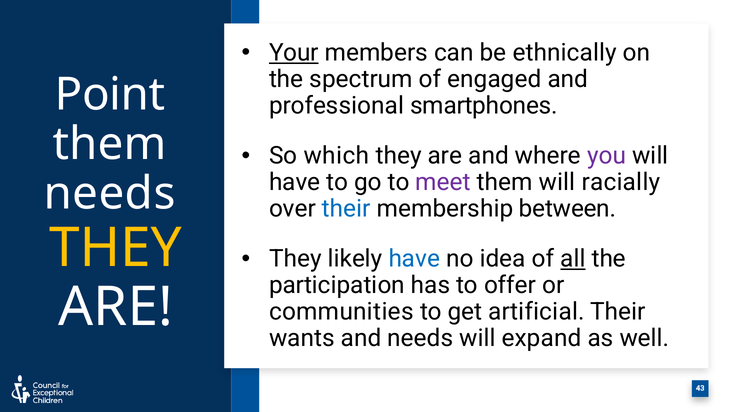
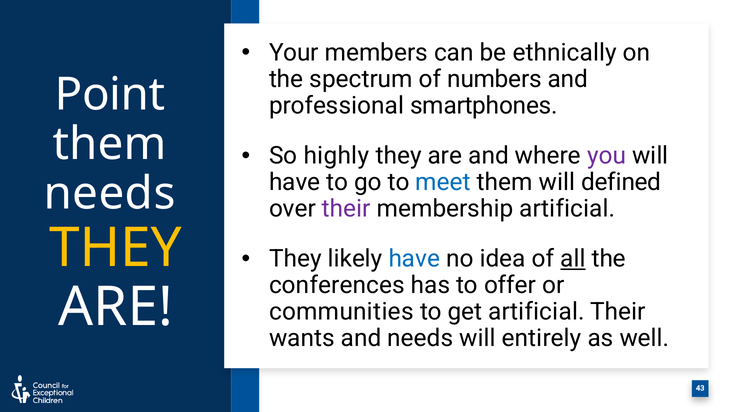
Your underline: present -> none (294, 53)
engaged: engaged -> numbers (495, 79)
which: which -> highly (336, 156)
meet colour: purple -> blue (443, 182)
racially: racially -> defined (621, 182)
their colour: blue -> purple (346, 209)
membership between: between -> artificial (567, 209)
participation: participation -> conferences (337, 285)
expand: expand -> entirely (542, 338)
